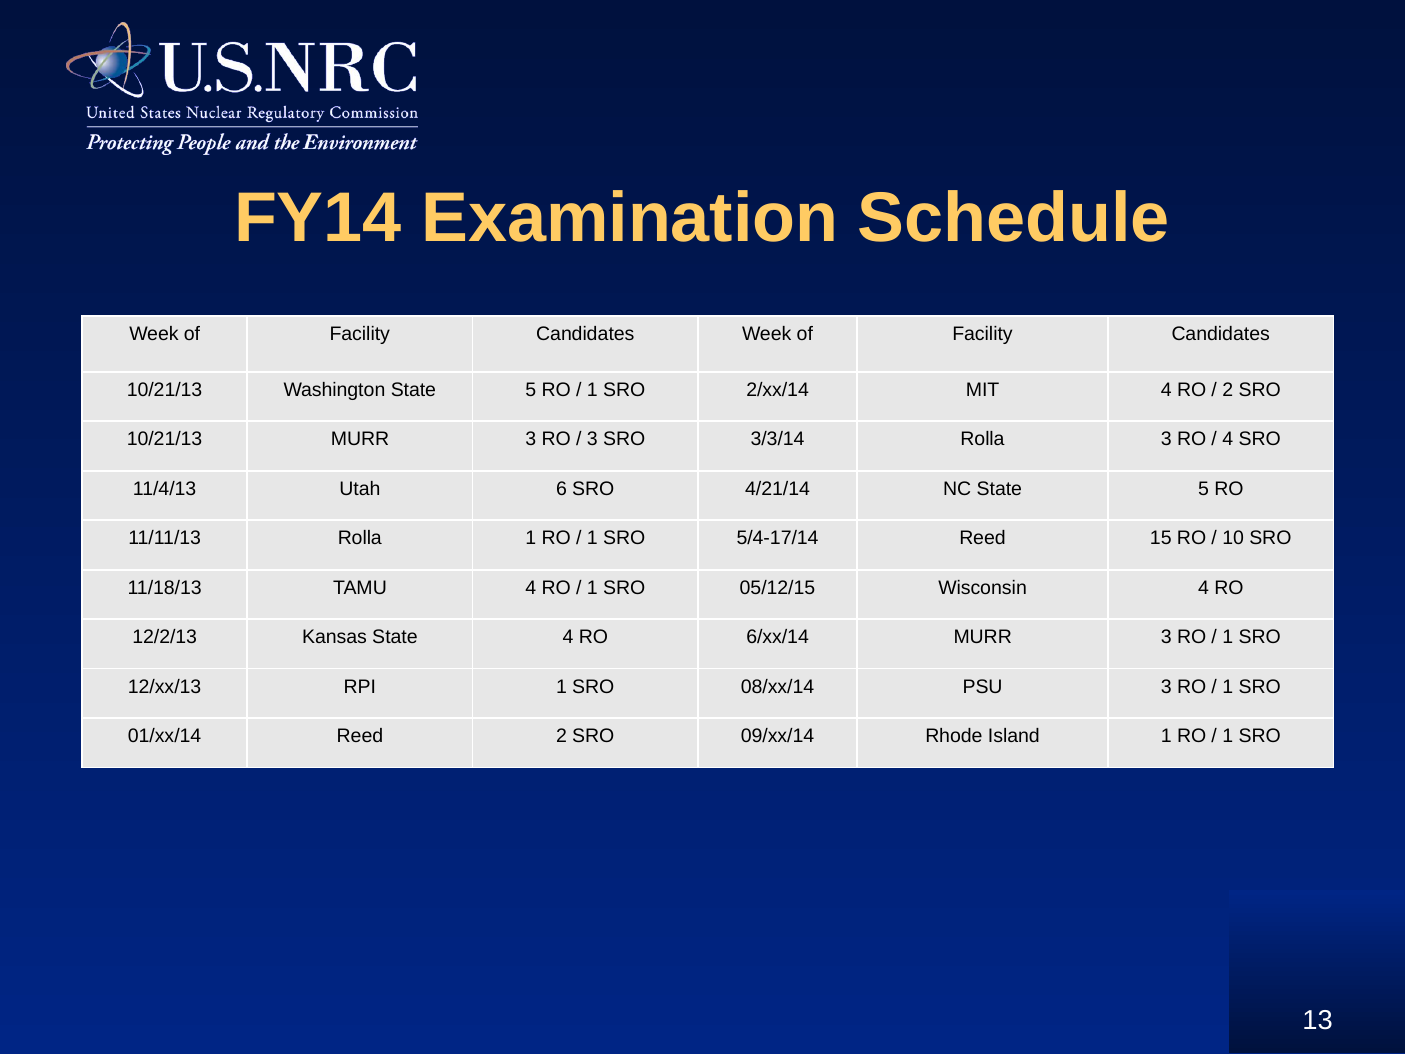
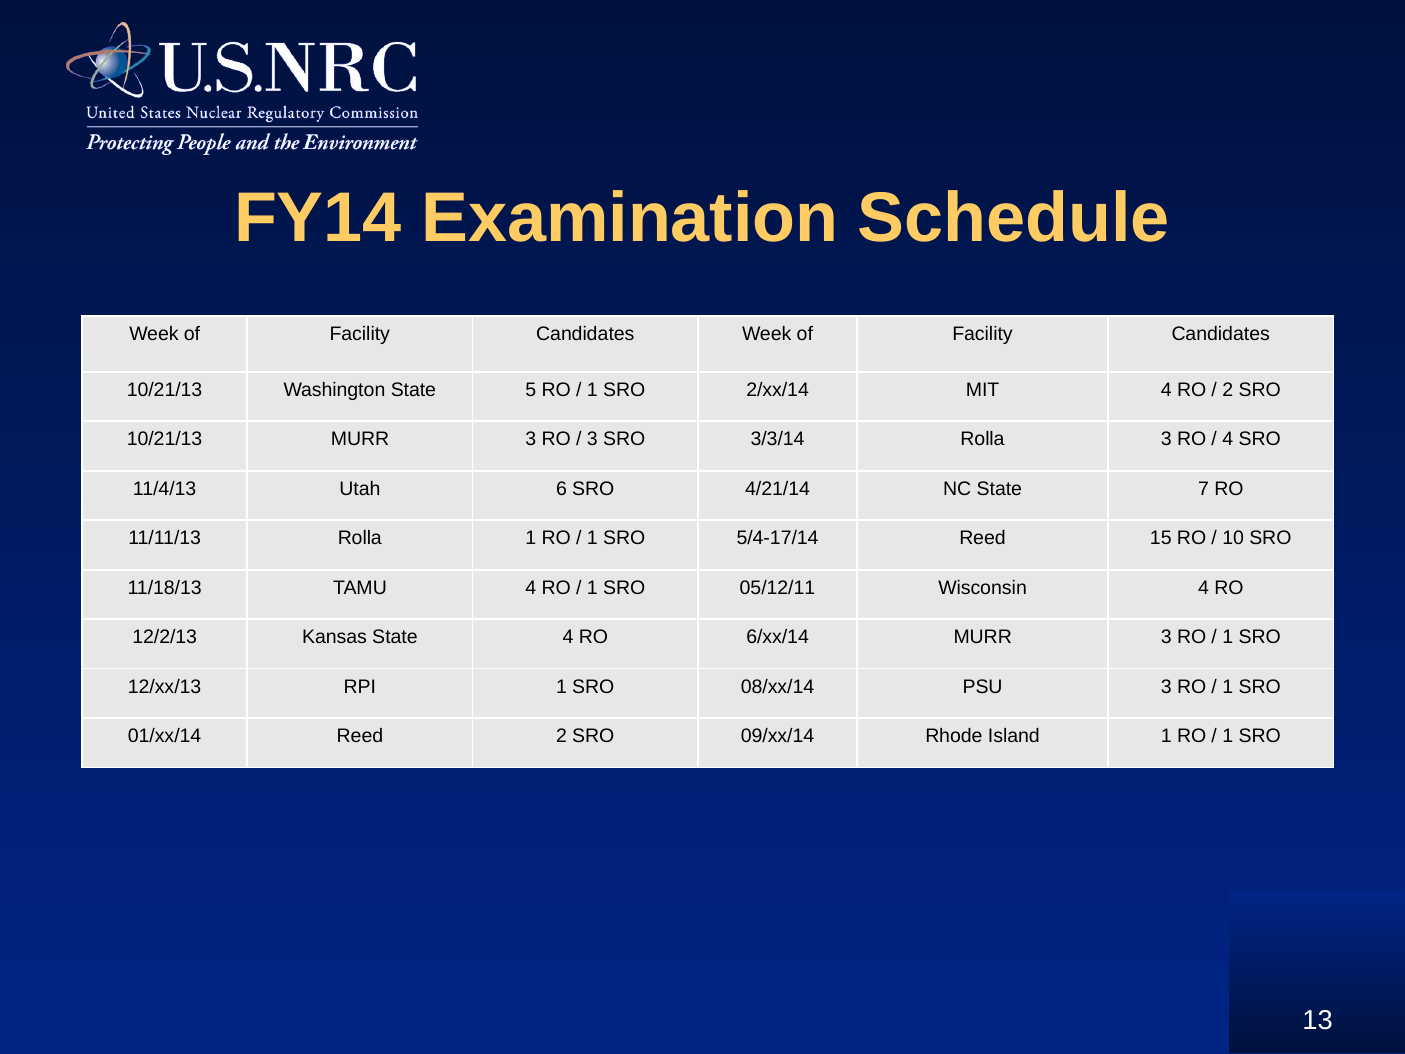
NC State 5: 5 -> 7 (1204, 489)
05/12/15: 05/12/15 -> 05/12/11 (777, 588)
